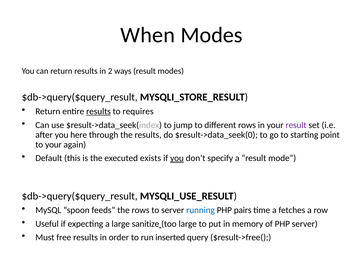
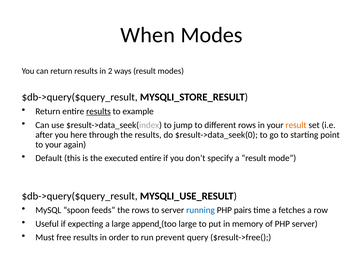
requires: requires -> example (138, 112)
result colour: purple -> orange (296, 125)
executed exists: exists -> entire (151, 158)
you underline: present -> none (177, 158)
sanitize: sanitize -> append (146, 224)
inserted: inserted -> prevent (170, 238)
